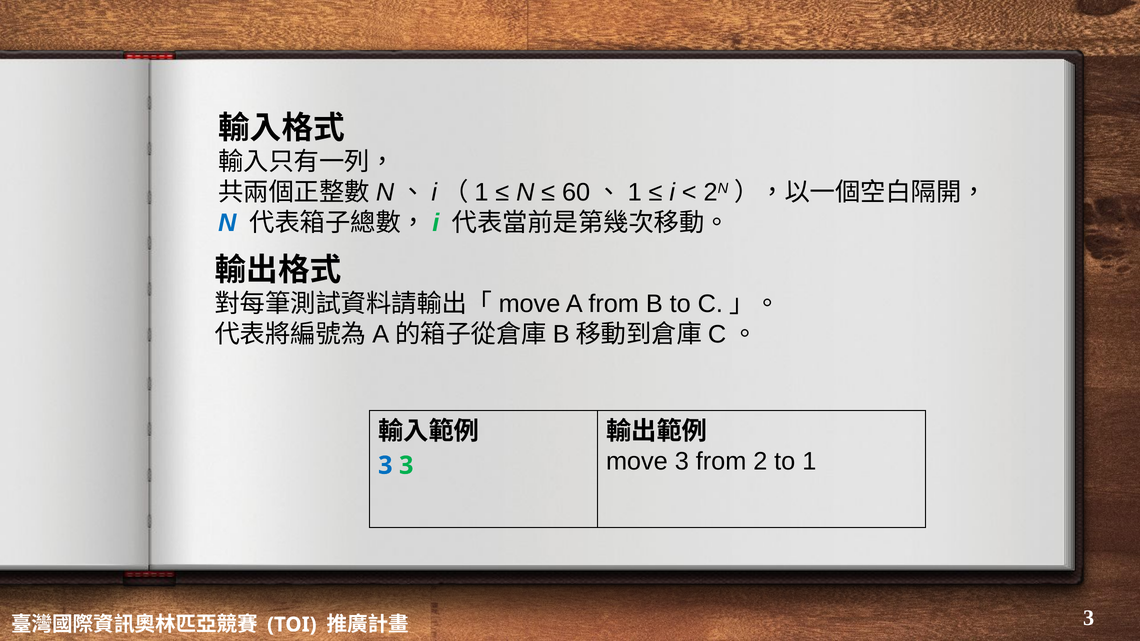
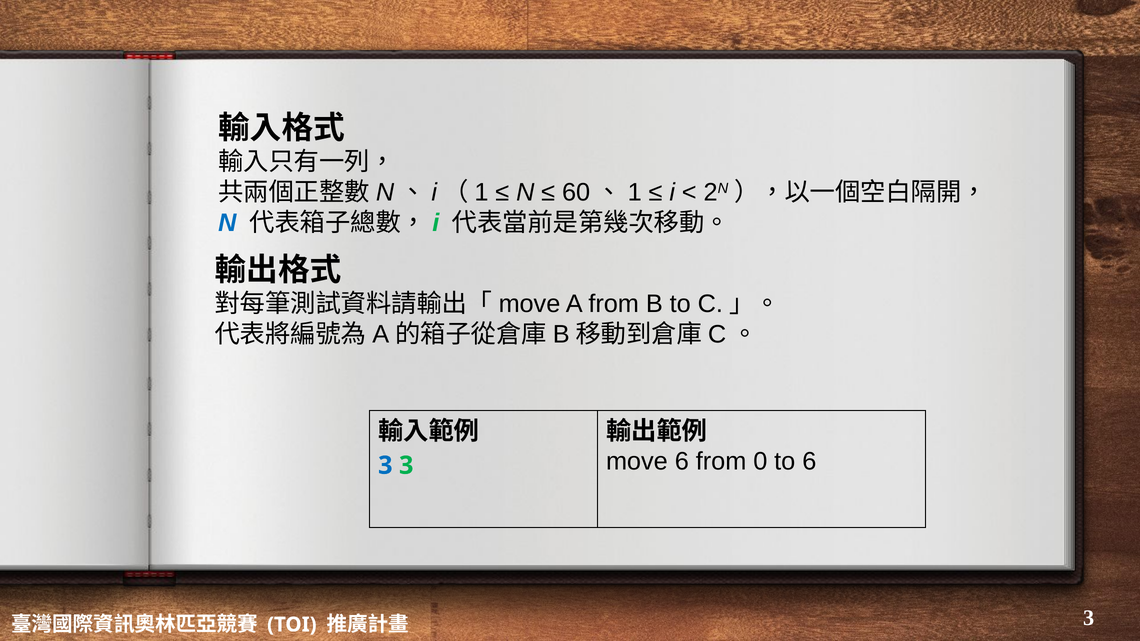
move 3: 3 -> 6 (682, 461)
2: 2 -> 0 (760, 461)
to 1: 1 -> 6 (809, 461)
